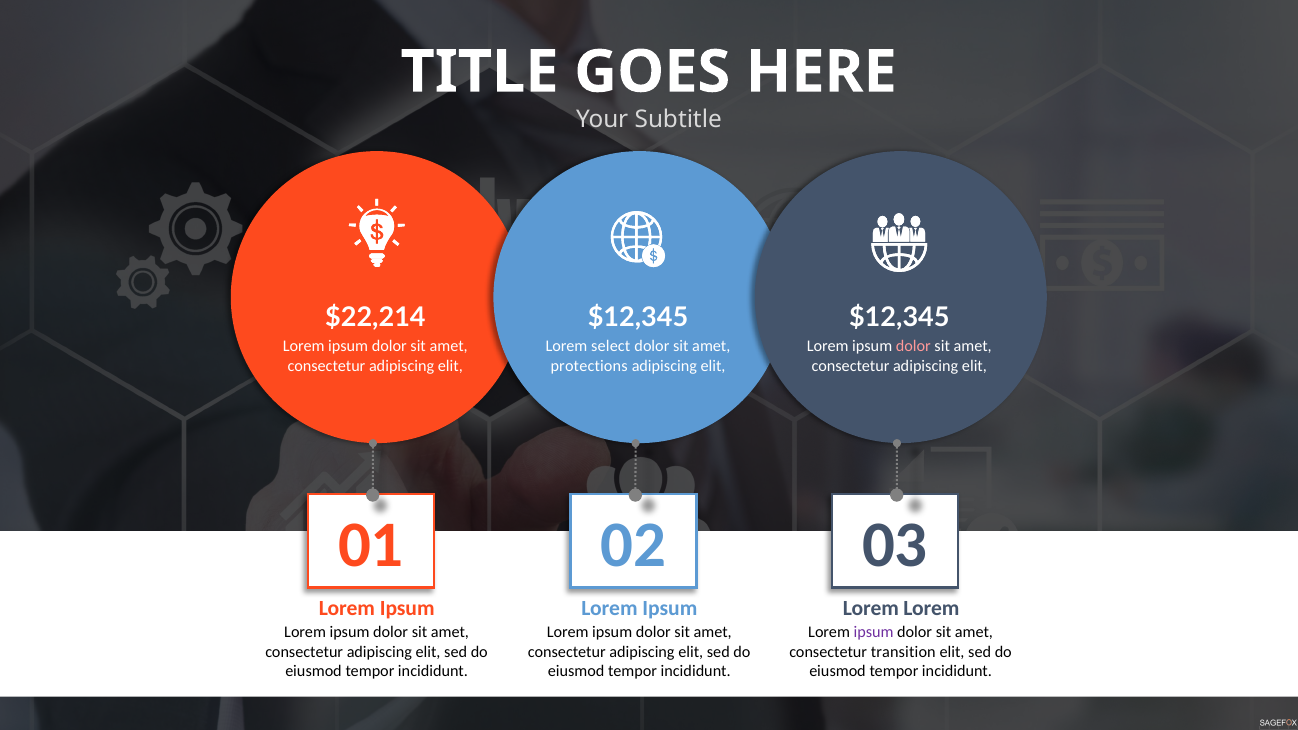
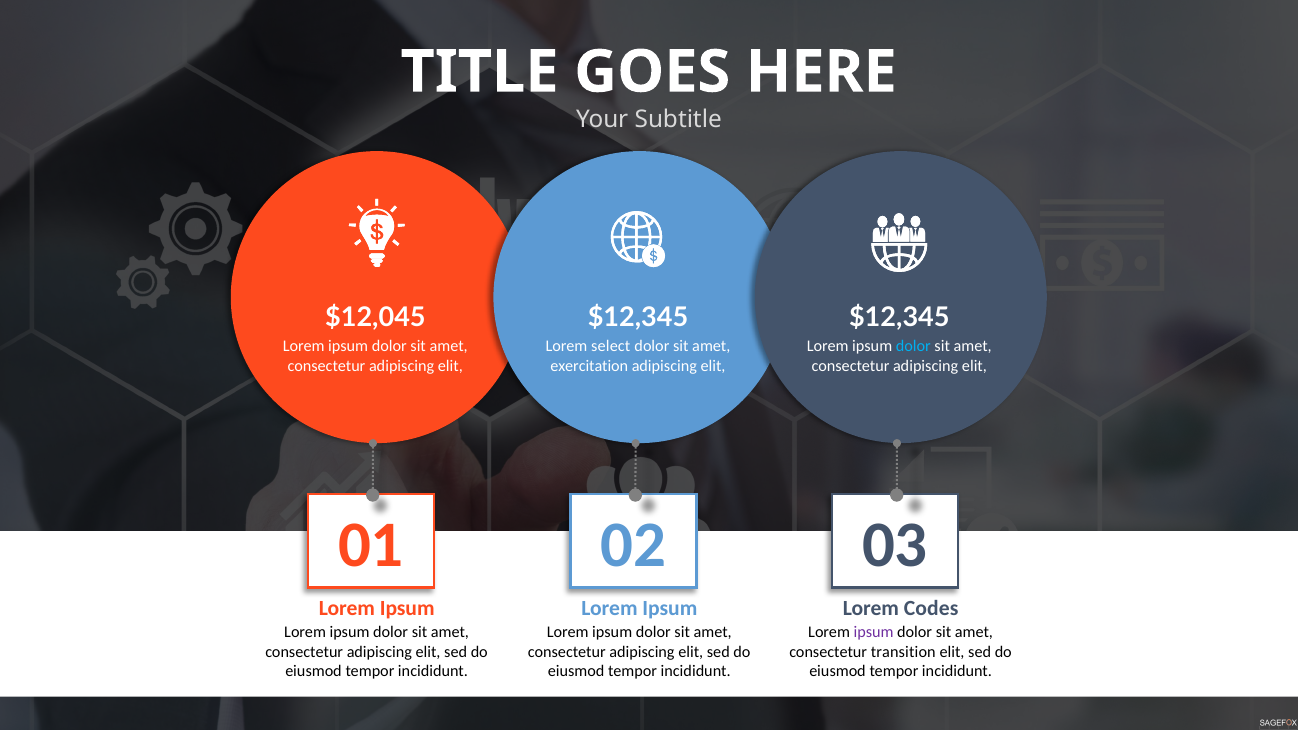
$22,214: $22,214 -> $12,045 (375, 318)
dolor colour: pink -> light blue (913, 347)
protections: protections -> exercitation (589, 366)
Lorem: Lorem -> Codes (931, 609)
